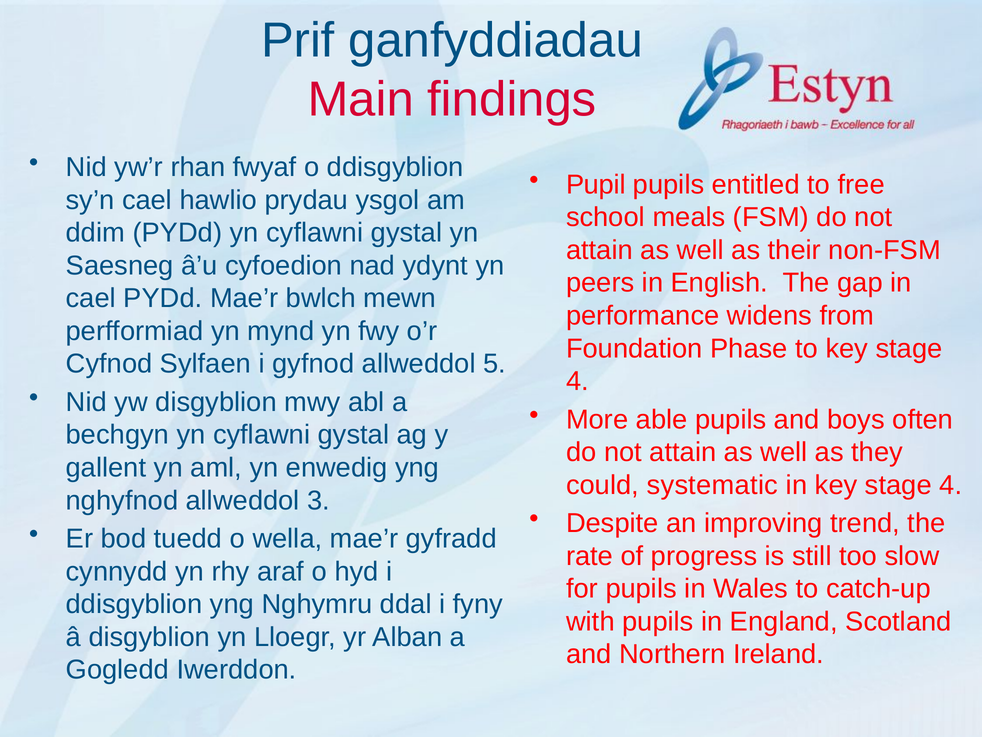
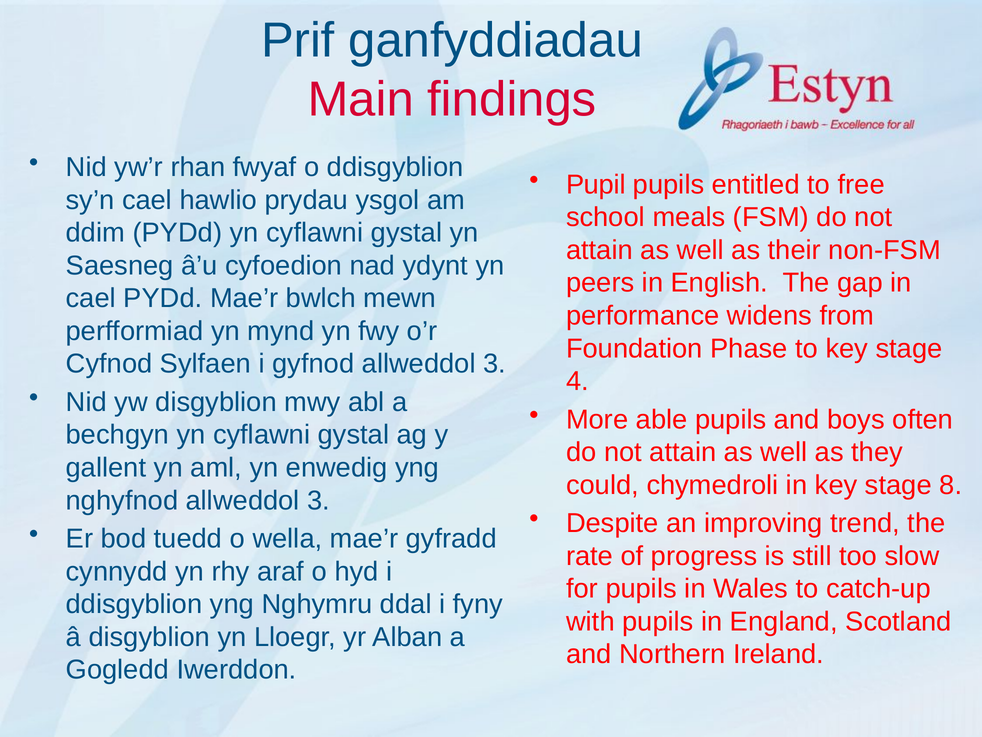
gyfnod allweddol 5: 5 -> 3 (495, 364)
systematic: systematic -> chymedroli (712, 485)
in key stage 4: 4 -> 8 (951, 485)
